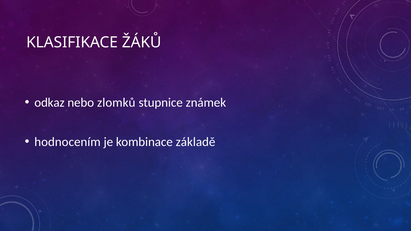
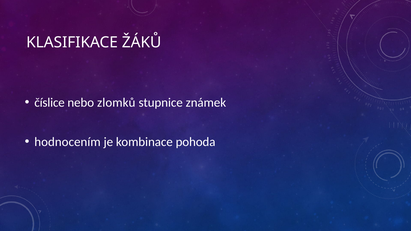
odkaz: odkaz -> číslice (50, 103)
základě: základě -> pohoda (196, 142)
